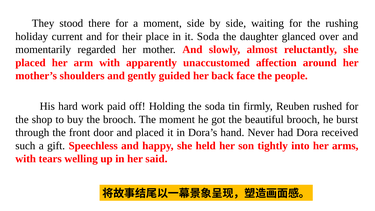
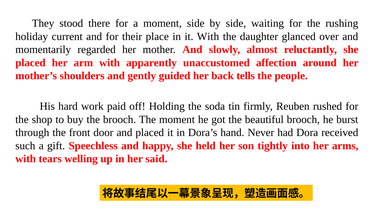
it Soda: Soda -> With (208, 36)
face: face -> tells (246, 76)
